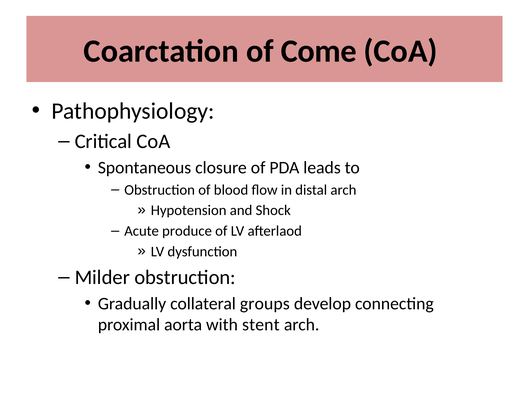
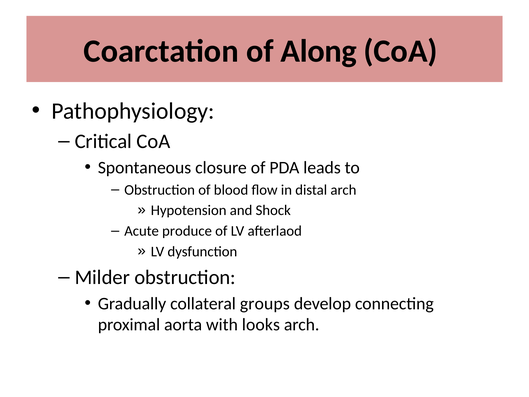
Come: Come -> Along (319, 51)
stent: stent -> looks (261, 325)
